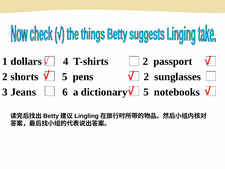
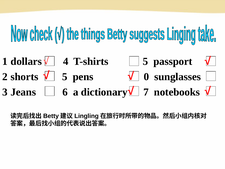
T-shirts 2: 2 -> 5 (145, 61)
pens 2: 2 -> 0 (146, 77)
dictionary 5: 5 -> 7 (146, 92)
